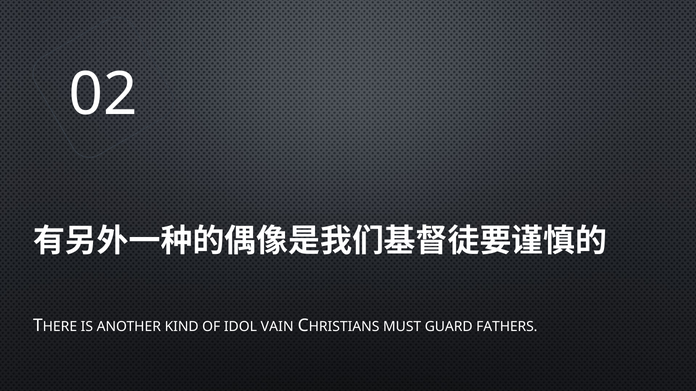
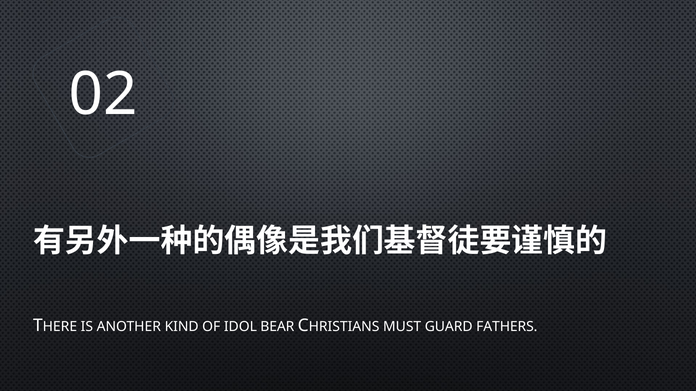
VAIN: VAIN -> BEAR (277, 327)
